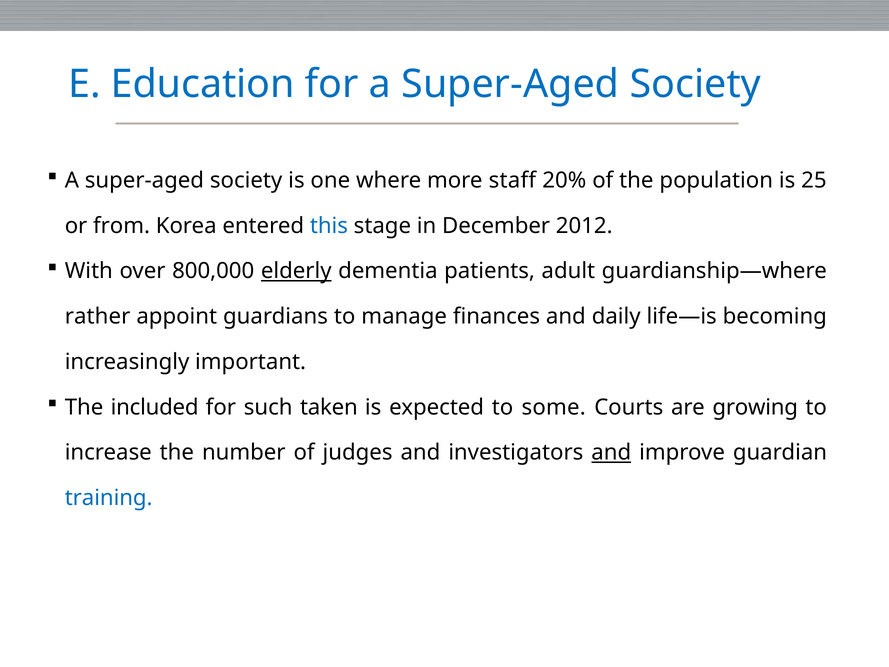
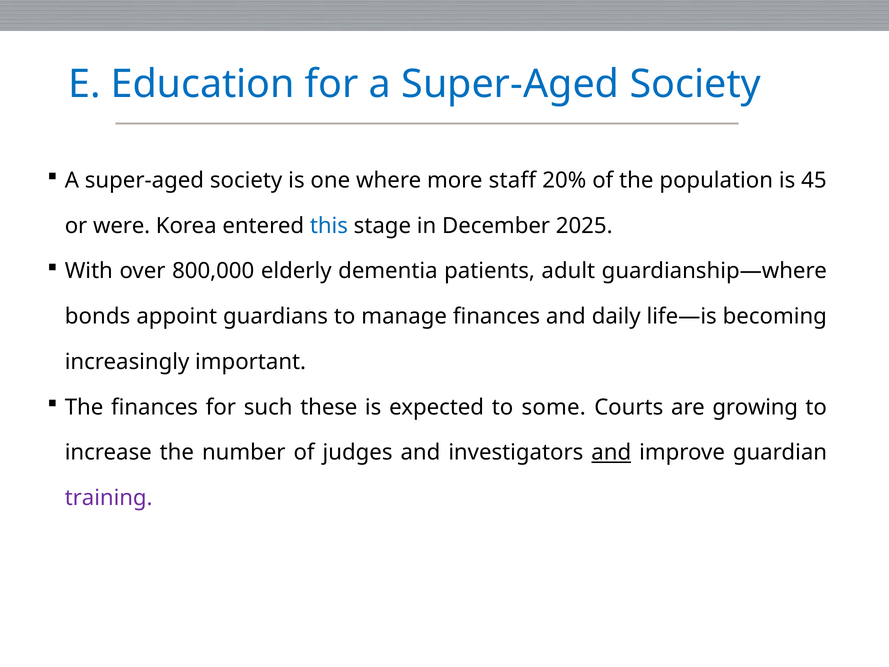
25: 25 -> 45 (814, 180)
from: from -> were (122, 226)
2012: 2012 -> 2025 (584, 226)
elderly underline: present -> none (296, 271)
rather: rather -> bonds (98, 316)
The included: included -> finances (155, 407)
taken: taken -> these (329, 407)
training colour: blue -> purple (109, 498)
